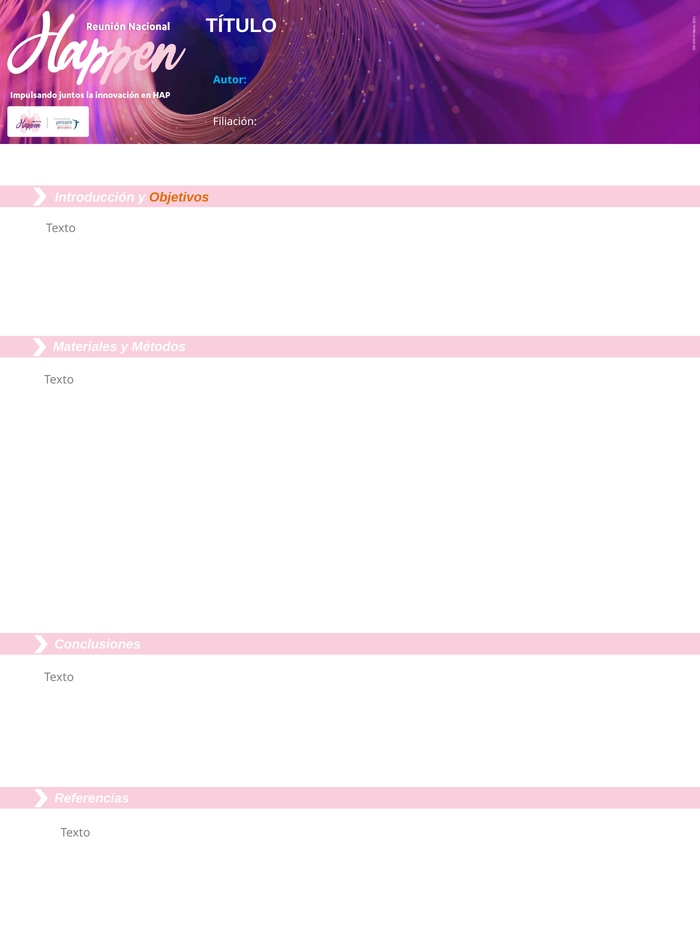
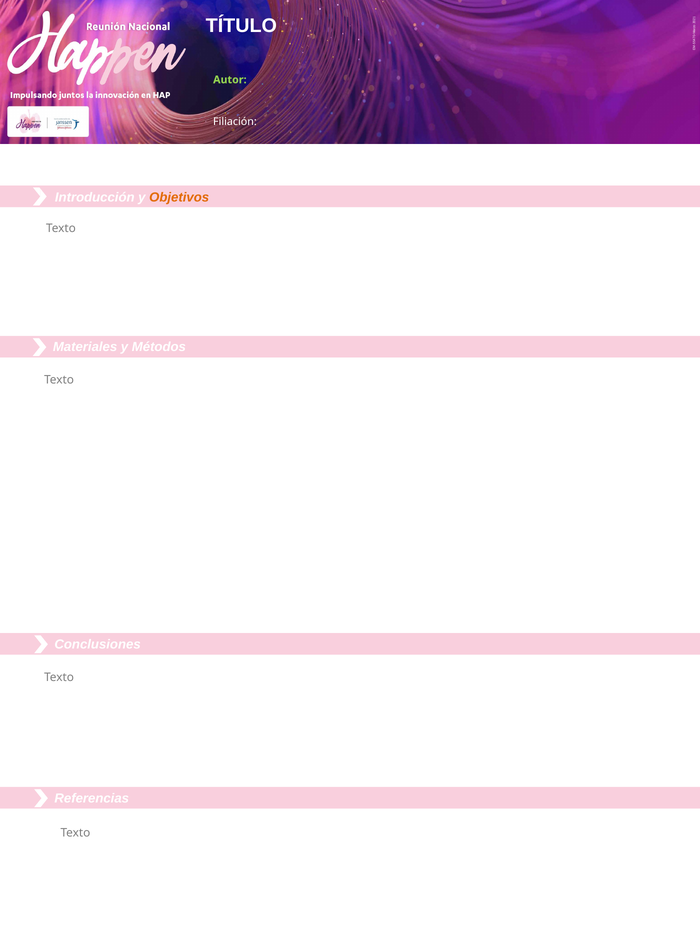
Autor colour: light blue -> light green (230, 80)
